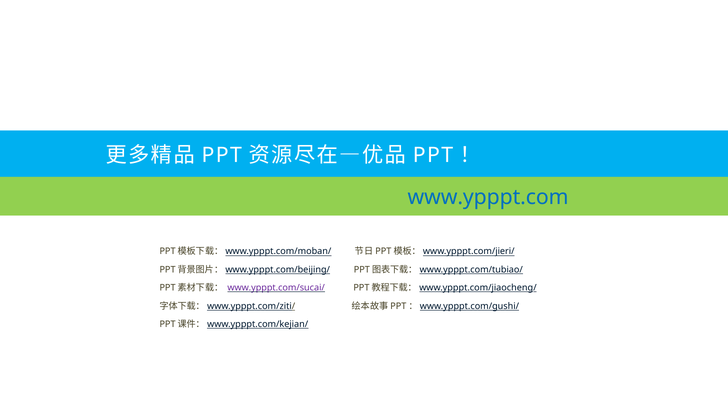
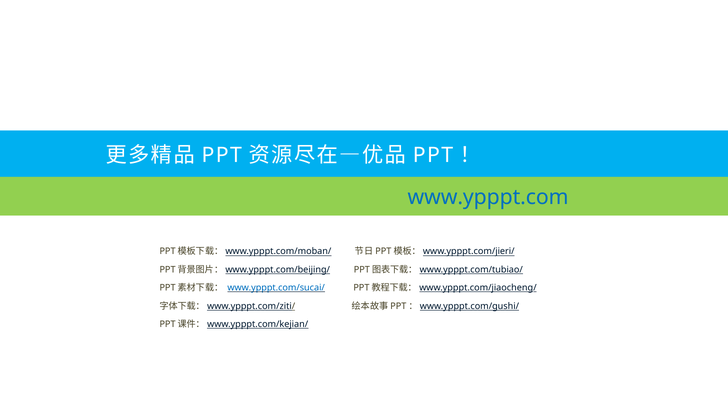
www.ypppt.com/sucai/ colour: purple -> blue (276, 287)
